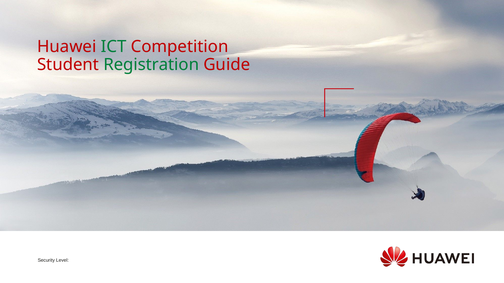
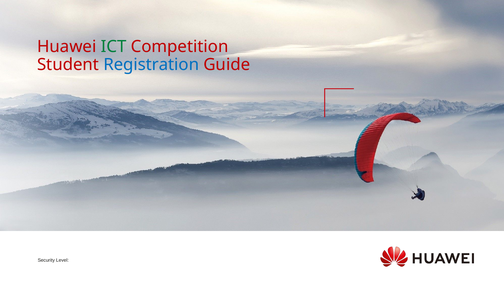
Registration colour: green -> blue (151, 65)
